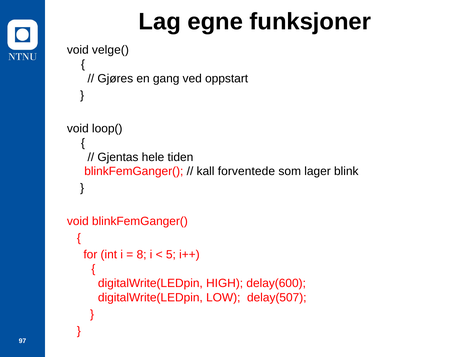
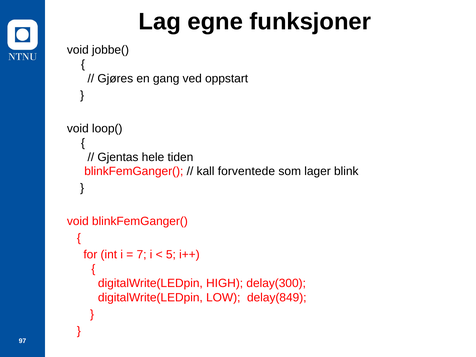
velge(: velge( -> jobbe( (110, 50)
8: 8 -> 7 (142, 255)
delay(600: delay(600 -> delay(300 (276, 283)
delay(507: delay(507 -> delay(849 (277, 298)
